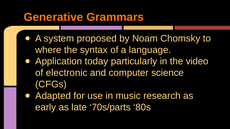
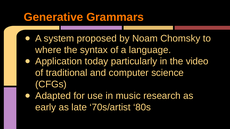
electronic: electronic -> traditional (67, 73)
70s/parts: 70s/parts -> 70s/artist (110, 108)
